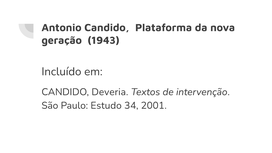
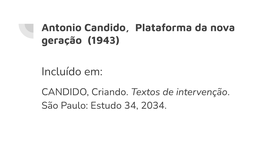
Deveria: Deveria -> Criando (110, 92)
2001: 2001 -> 2034 (154, 105)
